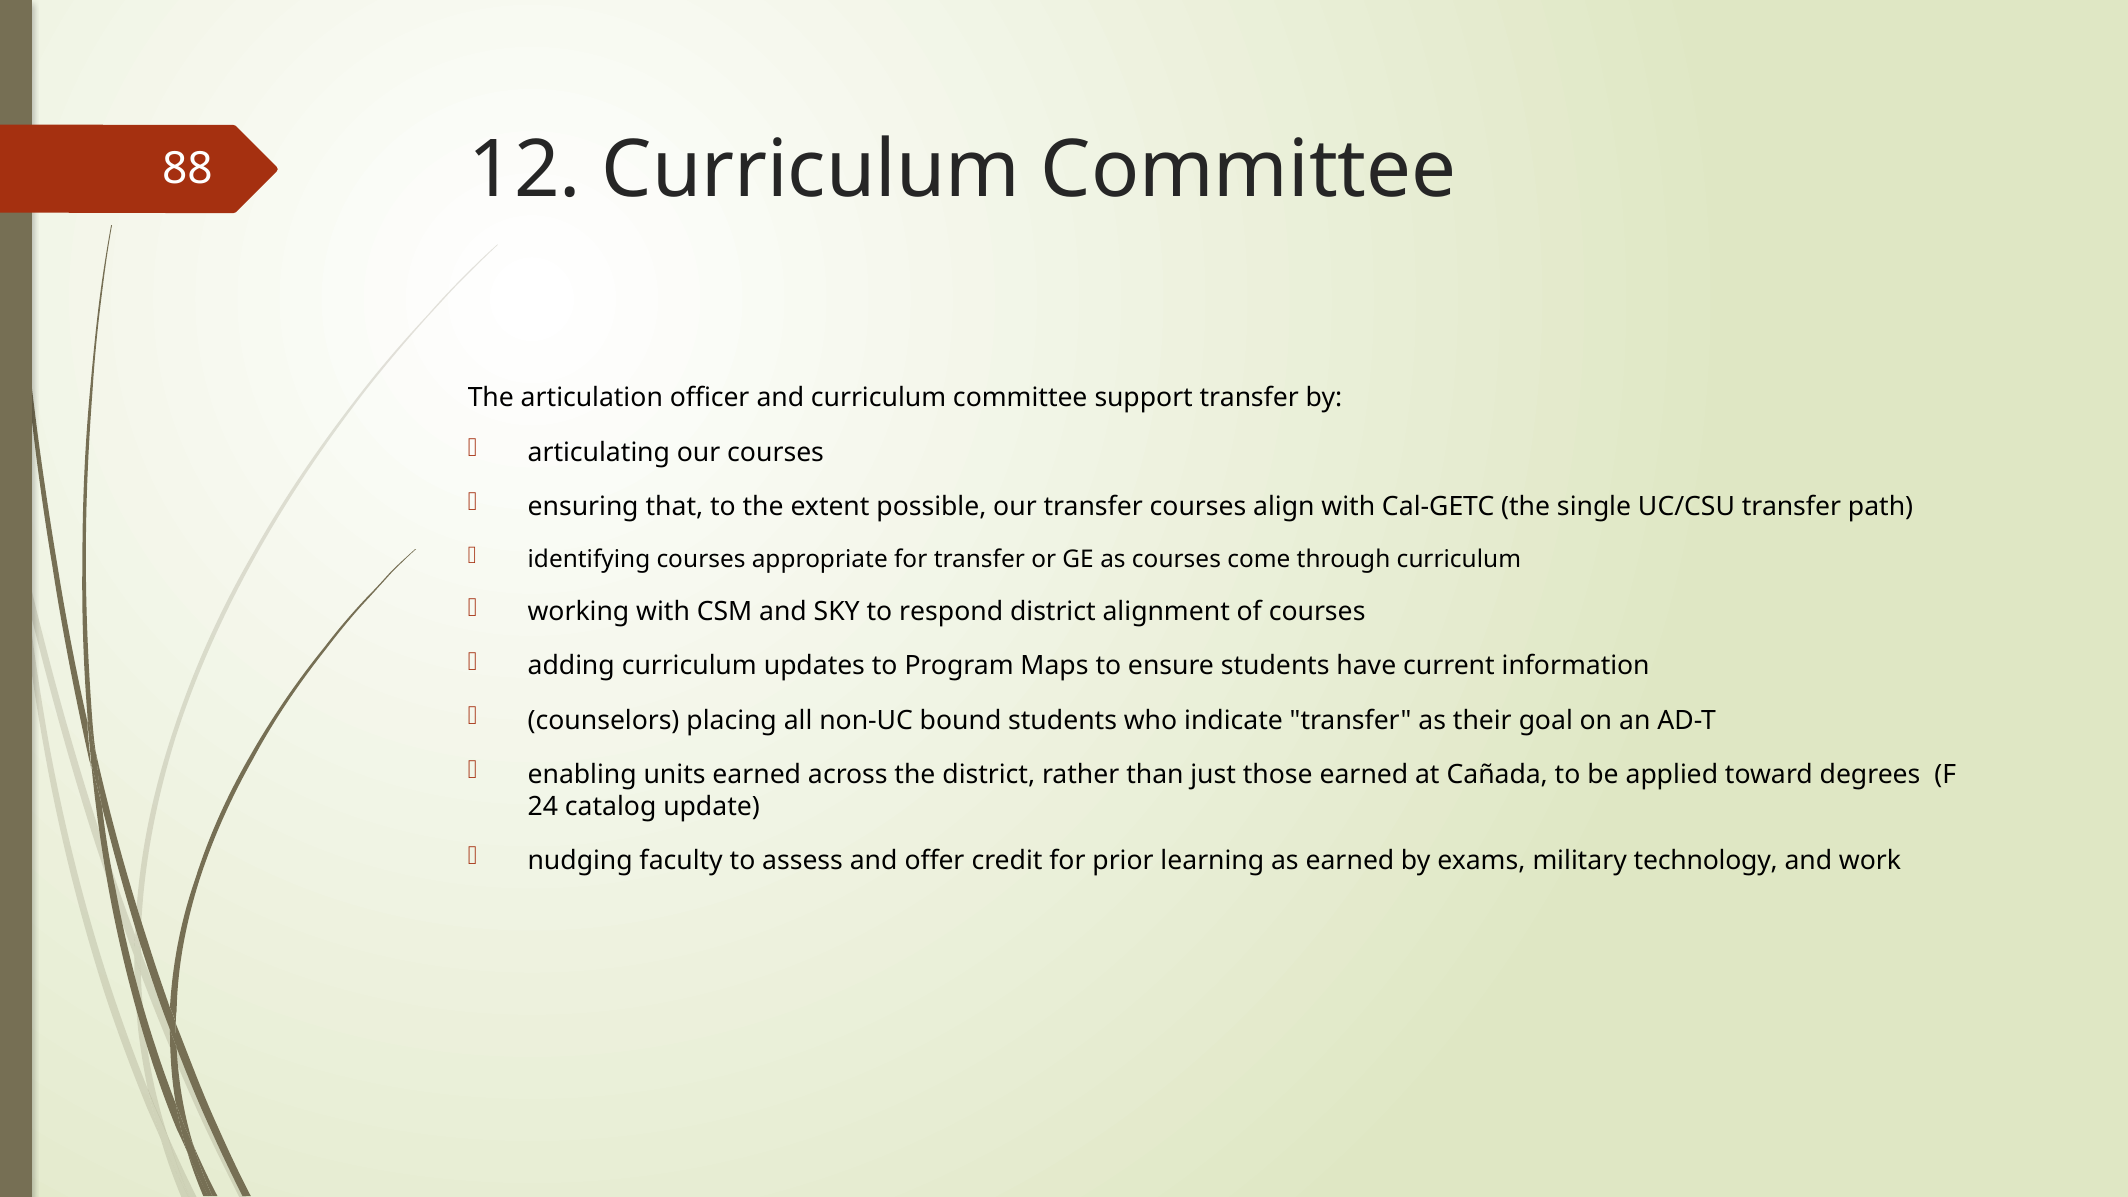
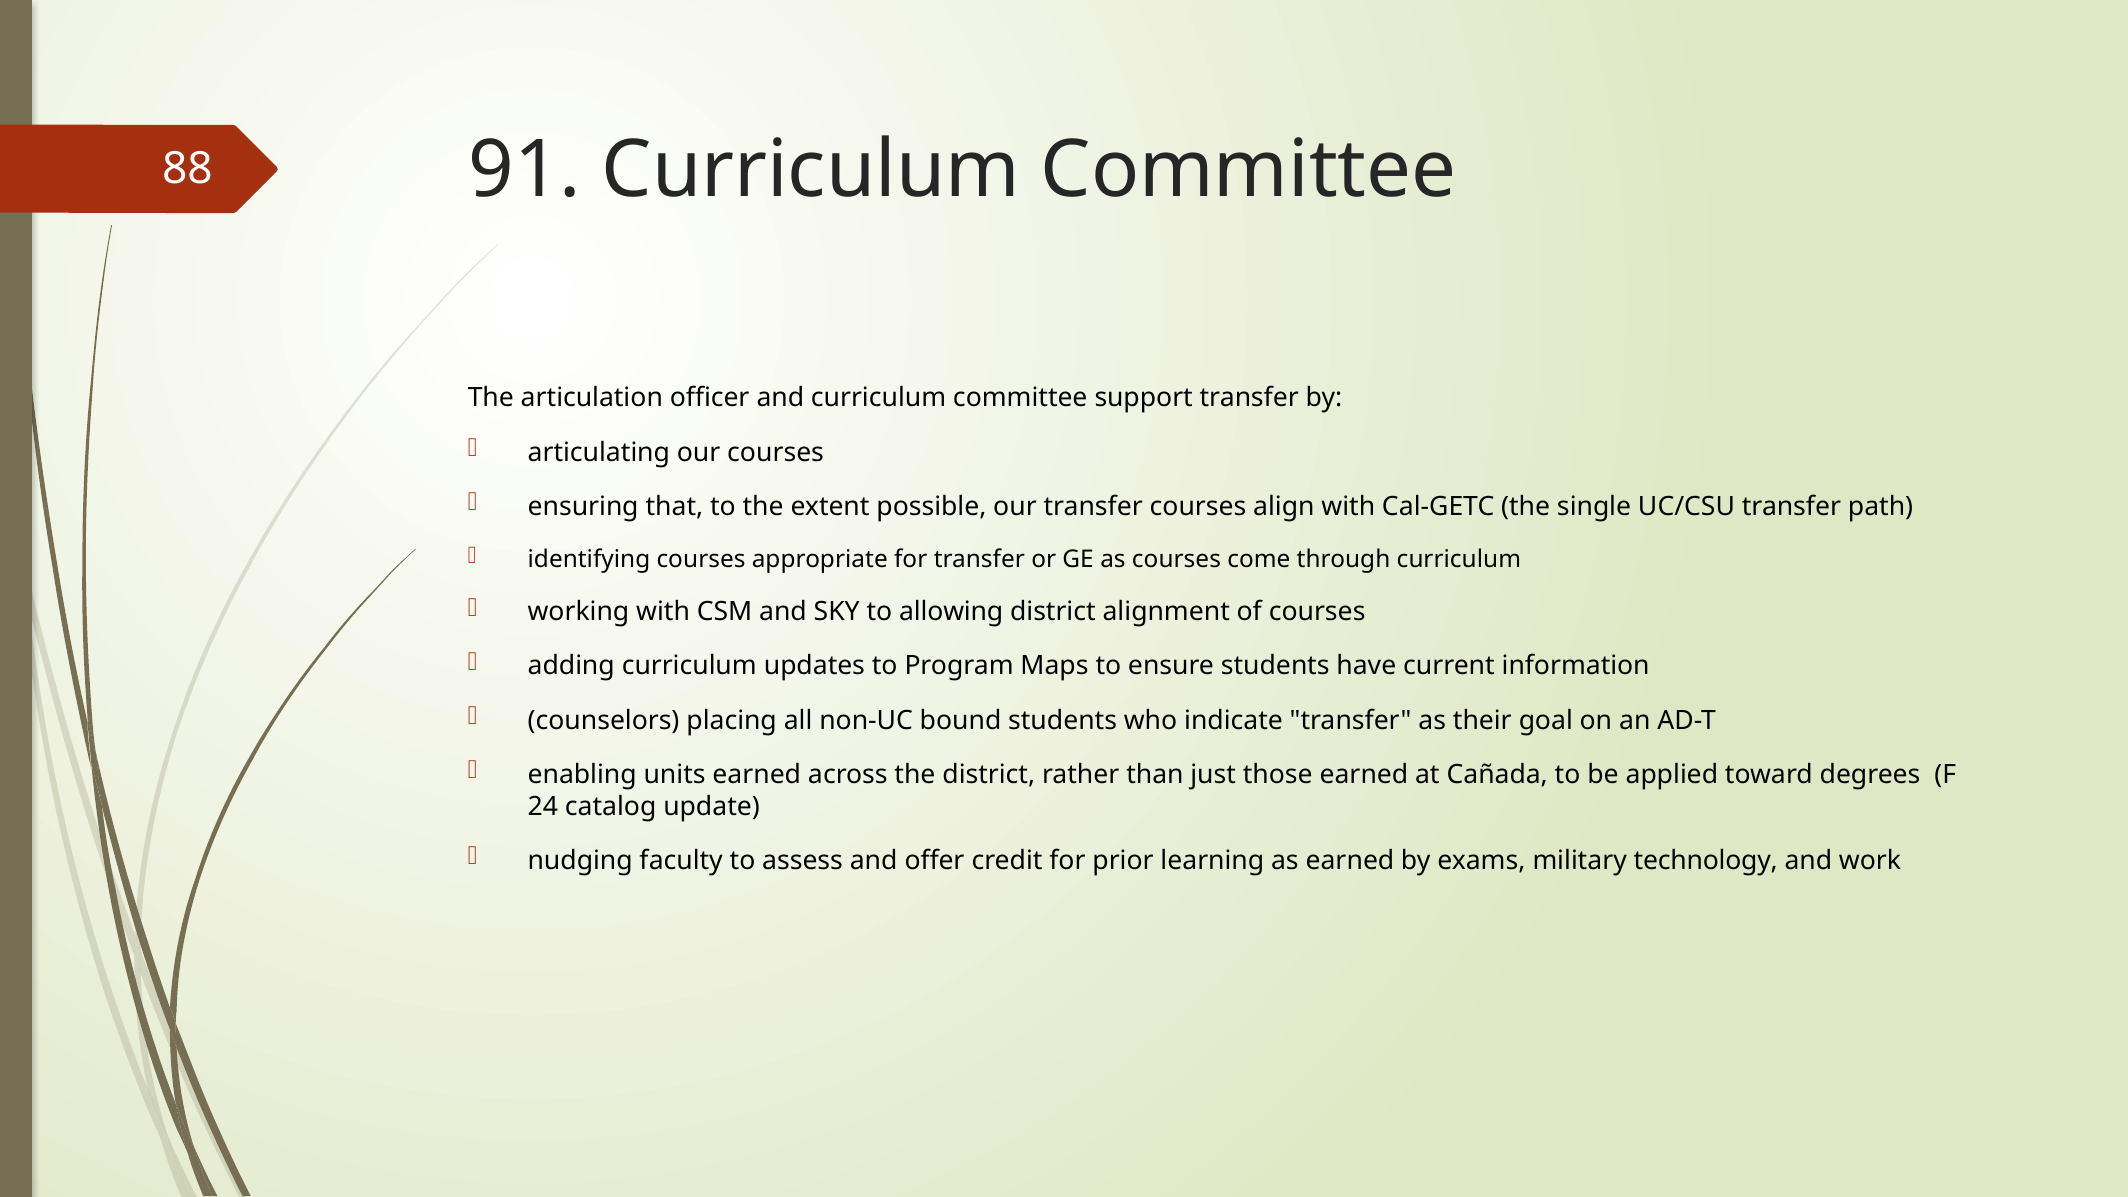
12: 12 -> 91 (525, 170)
respond: respond -> allowing (951, 612)
